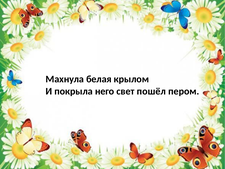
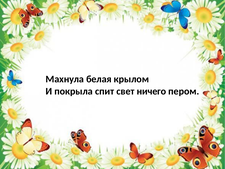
него: него -> спит (105, 91)
пошёл: пошёл -> ничего (151, 91)
